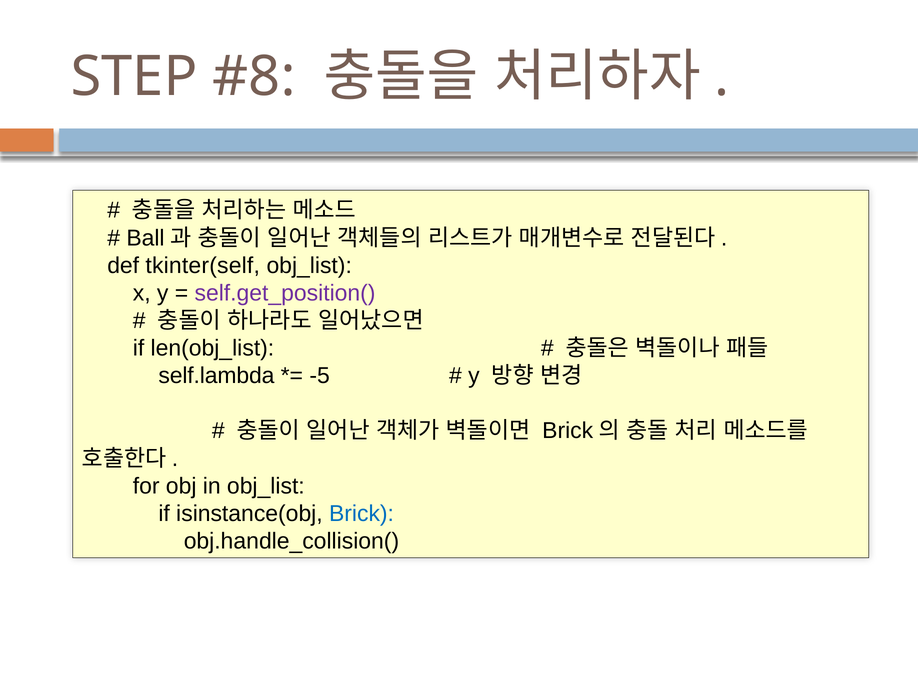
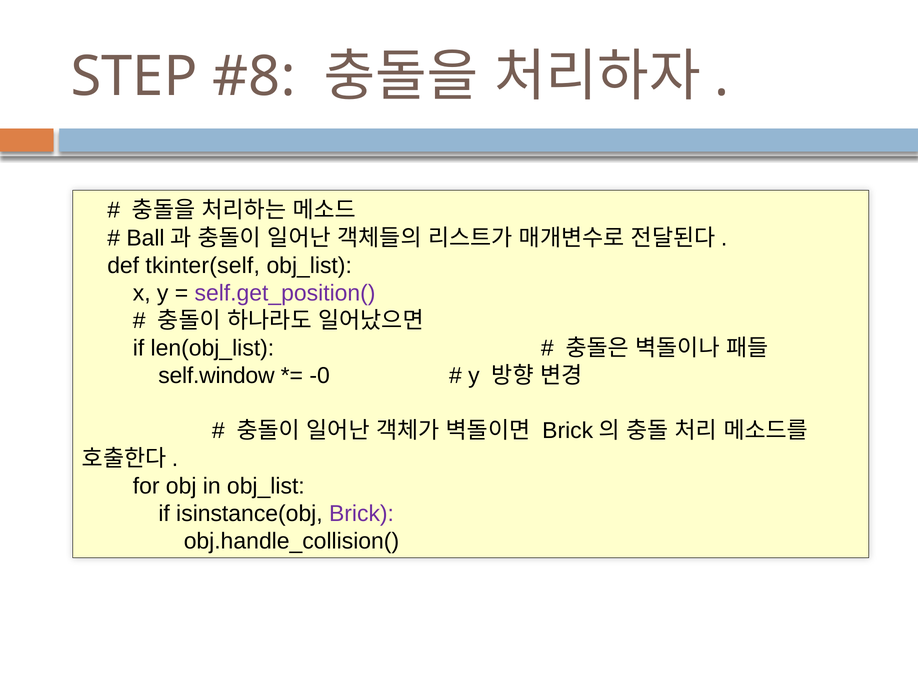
self.lambda: self.lambda -> self.window (216, 375)
-5: -5 -> -0 (320, 375)
Brick colour: blue -> purple (362, 513)
